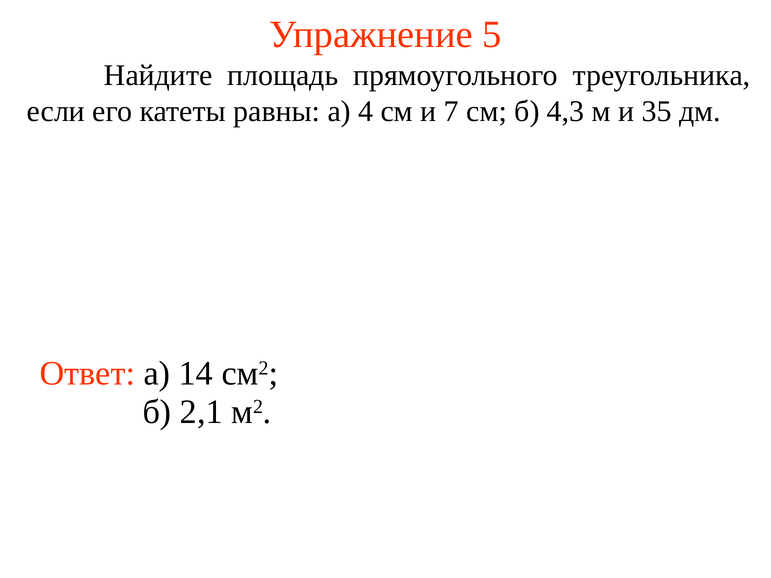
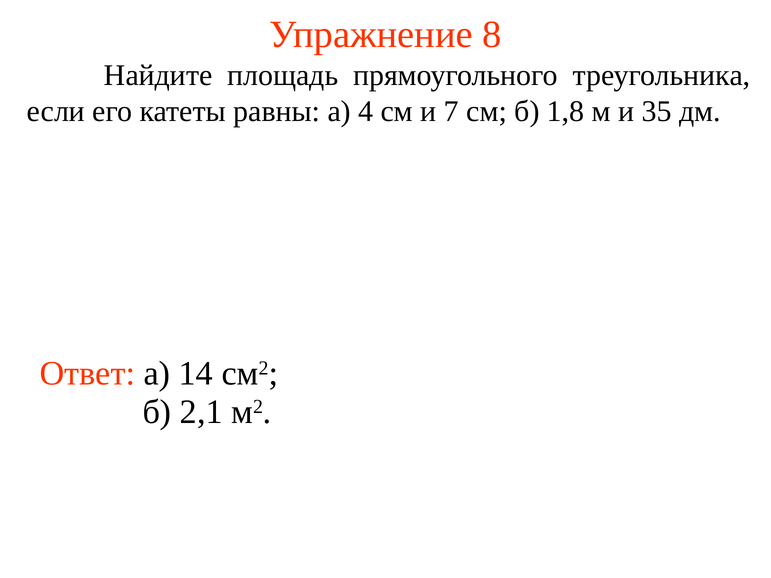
5: 5 -> 8 (492, 35)
4,3: 4,3 -> 1,8 (566, 111)
